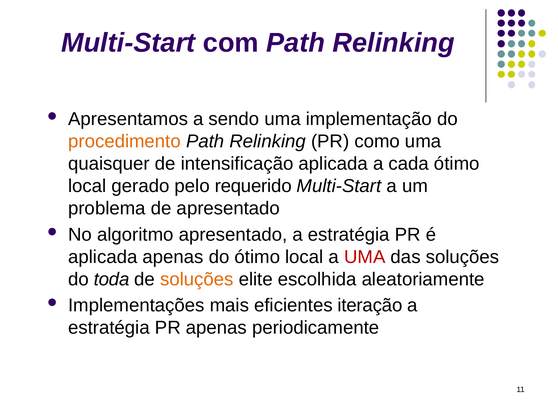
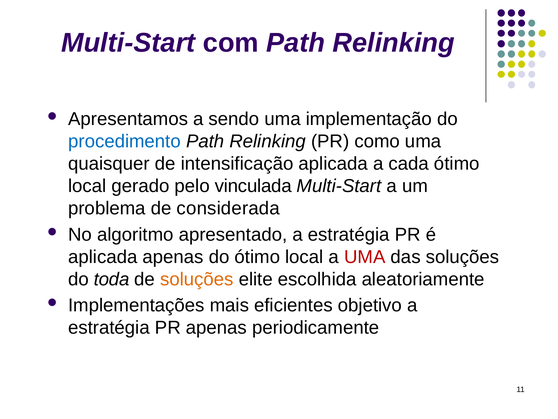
procedimento colour: orange -> blue (124, 141)
requerido: requerido -> vinculada (253, 186)
de apresentado: apresentado -> considerada (228, 208)
iteração: iteração -> objetivo (370, 305)
